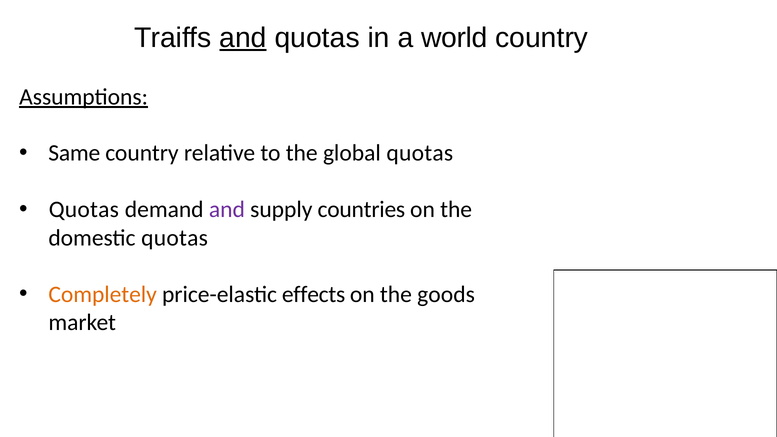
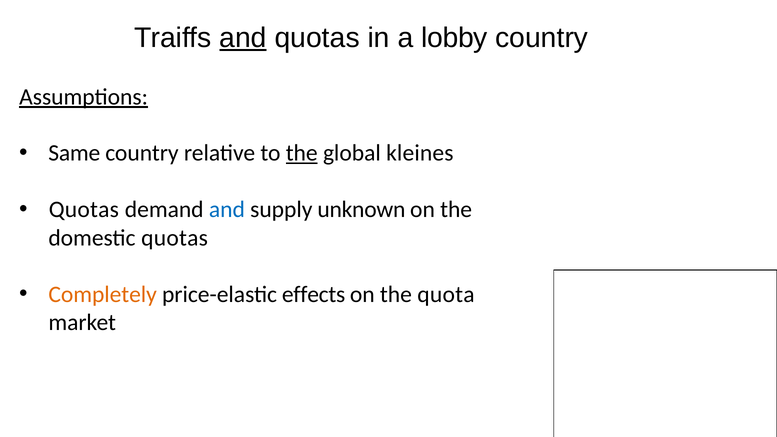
world: world -> lobby (454, 38)
the underline: none -> present (302, 153)
global quotas: quotas -> kleines (420, 153)
and colour: purple -> blue (227, 210)
countries: countries -> unknown (361, 210)
goods: goods -> quota (446, 294)
